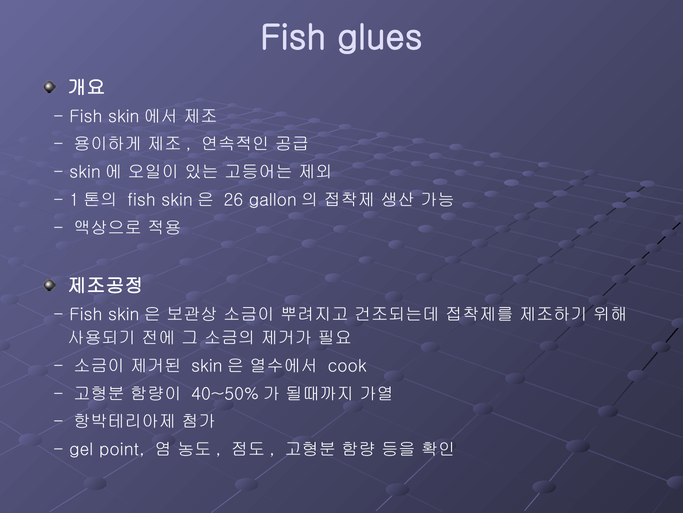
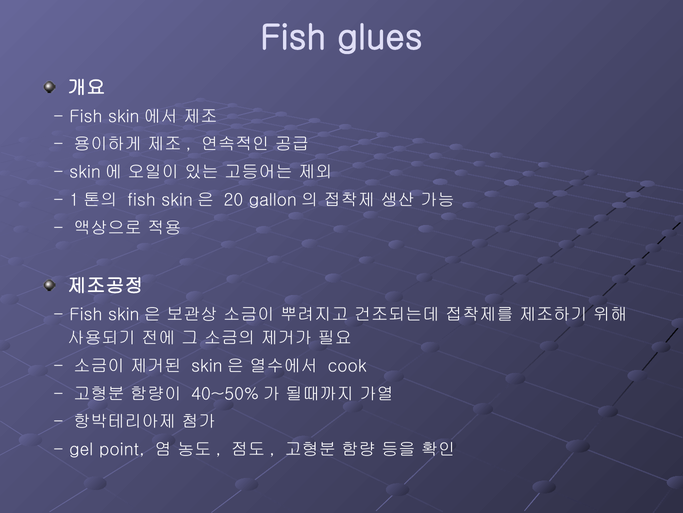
26: 26 -> 20 (233, 200)
